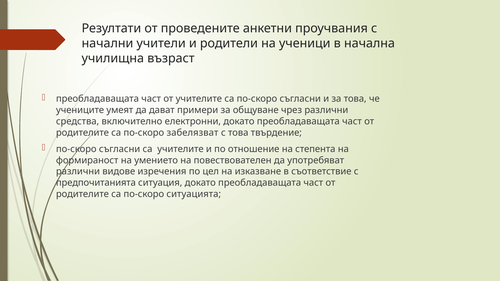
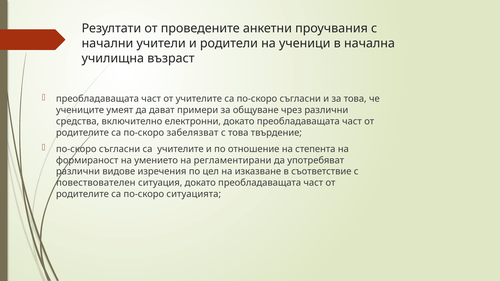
повествователен: повествователен -> регламентирани (233, 160)
предпочитанията: предпочитанията -> повествователен (96, 183)
